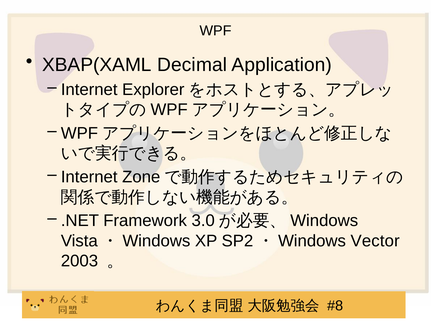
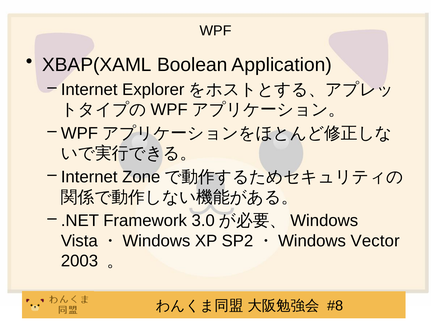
Decimal: Decimal -> Boolean (192, 65)
